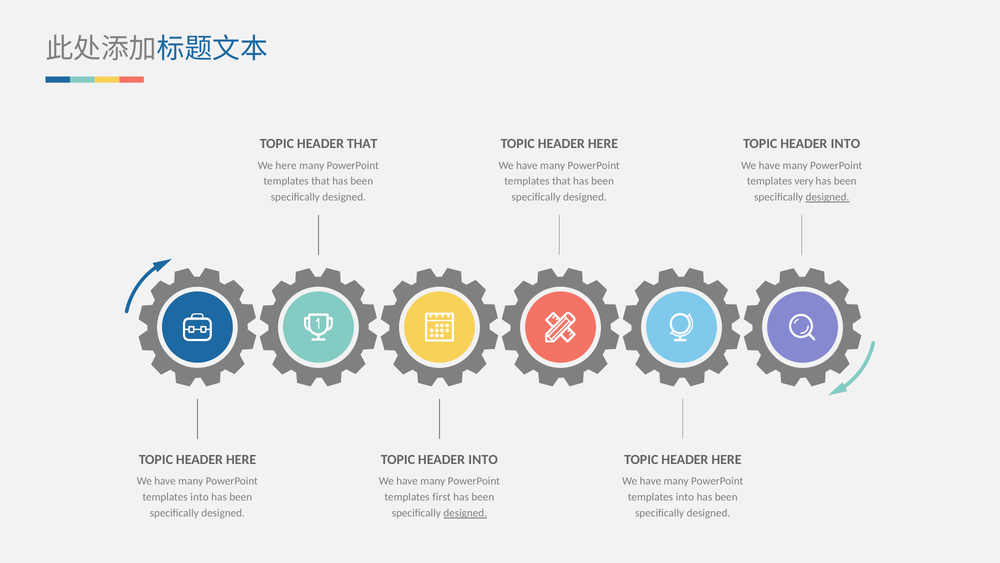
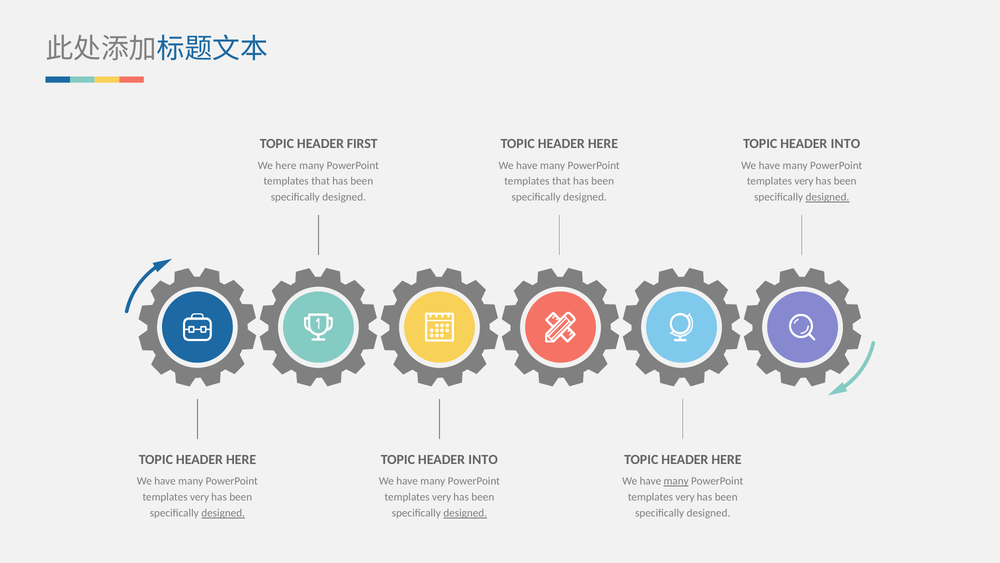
HEADER THAT: THAT -> FIRST (362, 144)
many underline: none -> present (676, 481)
into: into -> very (200, 497)
first: first -> very (442, 497)
into: into -> very (685, 497)
designed underline: none -> present (223, 513)
